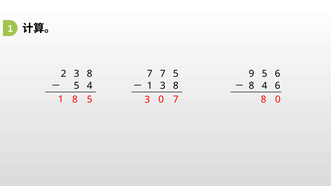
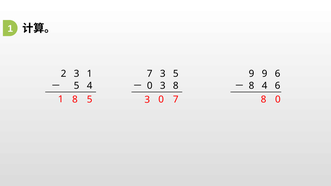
2 3 8: 8 -> 1 (90, 74)
7 7: 7 -> 3 (163, 74)
9 5: 5 -> 9 (265, 74)
1: 1 -> 0 (150, 86)
